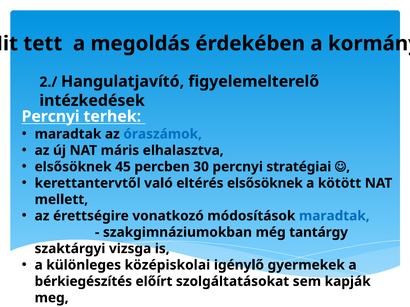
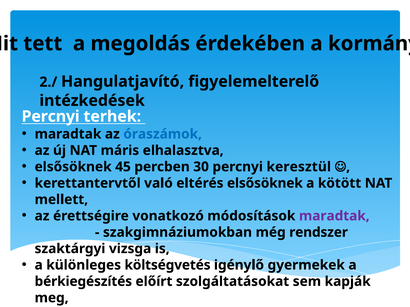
stratégiai: stratégiai -> keresztül (299, 167)
maradtak colour: blue -> purple (334, 216)
tantárgy: tantárgy -> rendszer (319, 233)
középiskolai: középiskolai -> költségvetés (168, 265)
